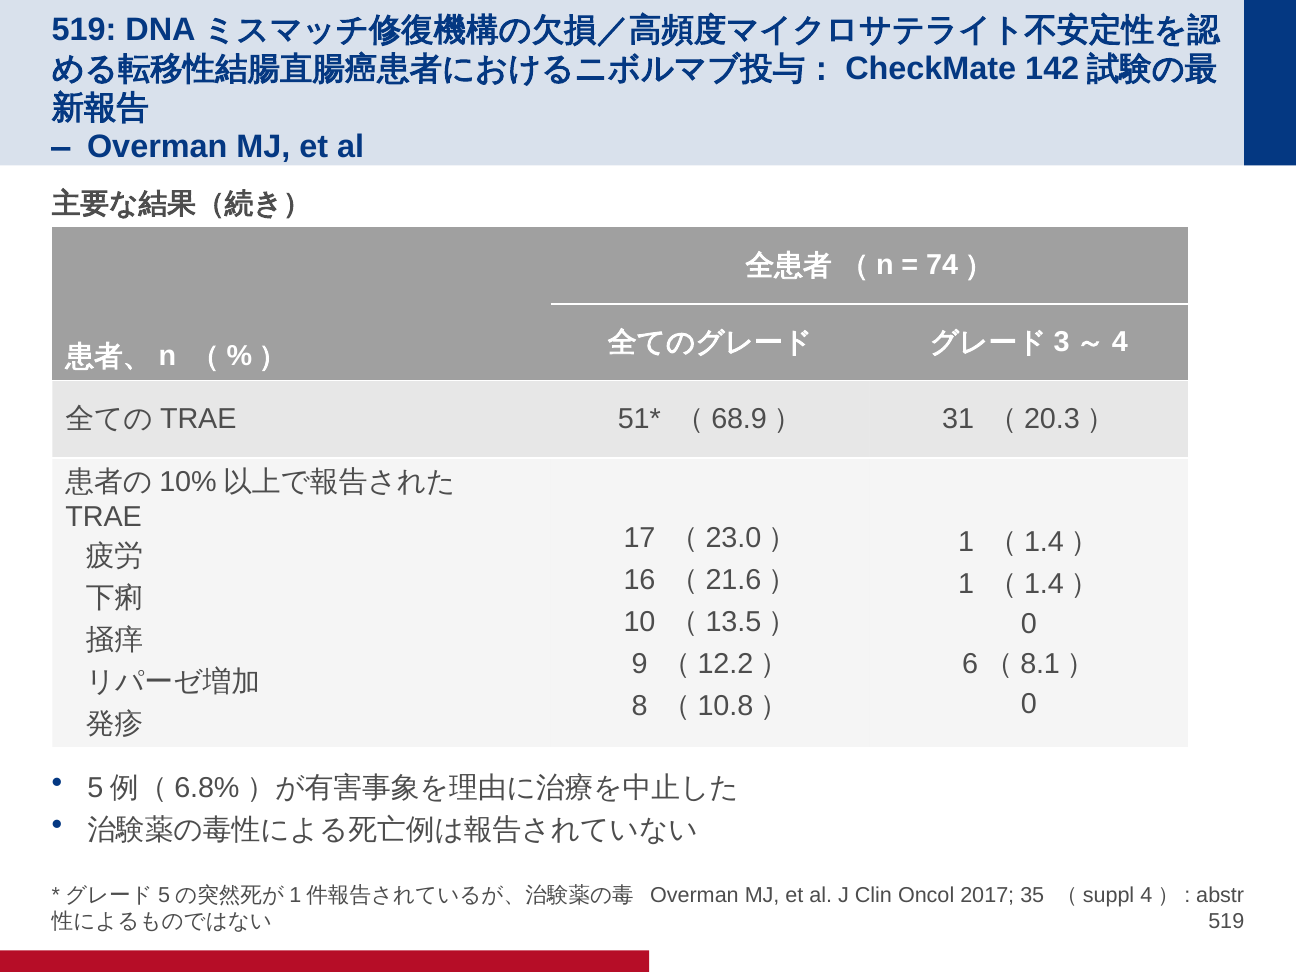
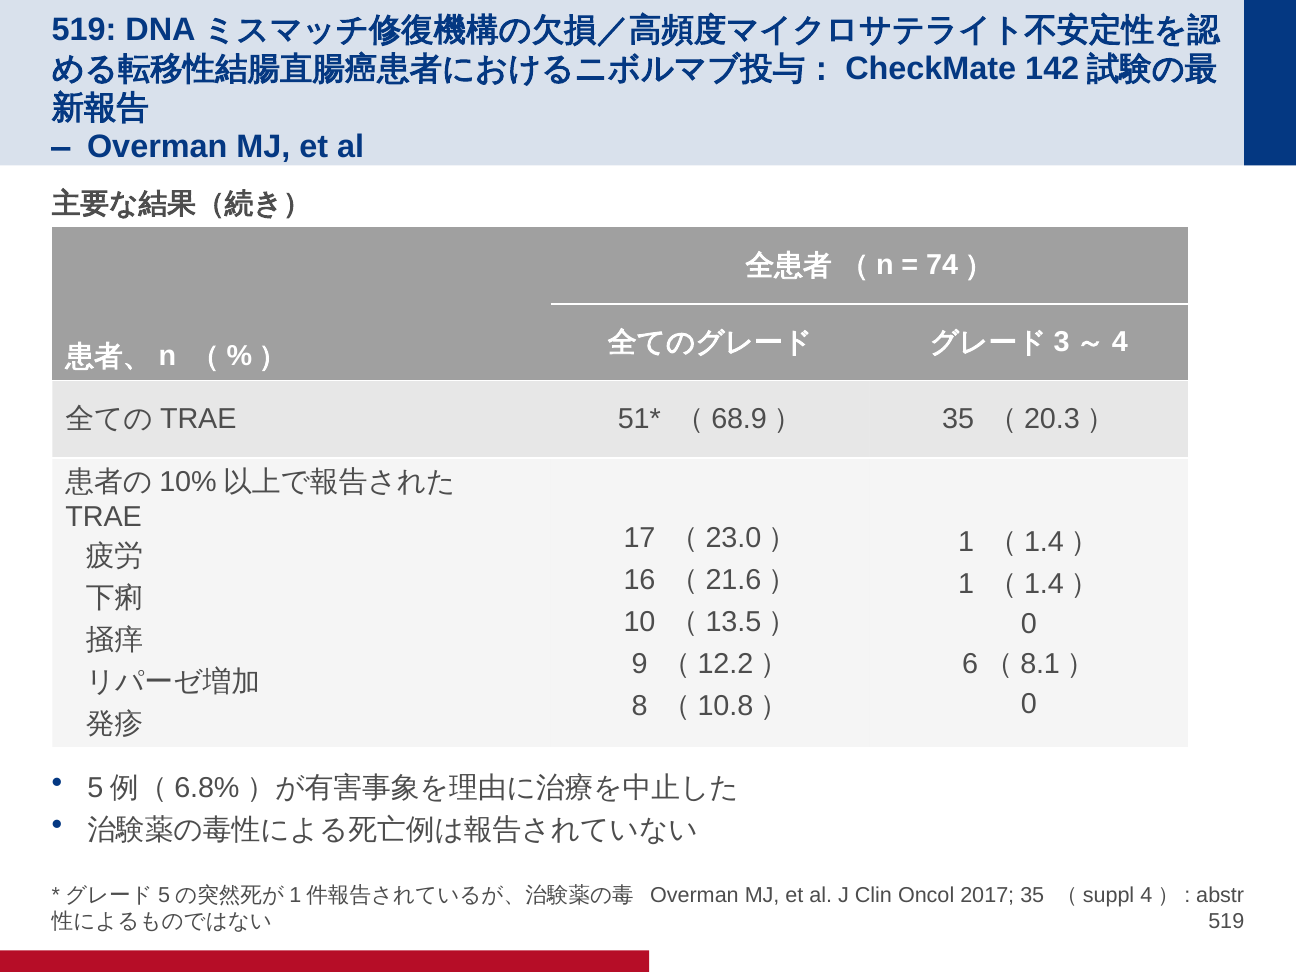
（68.9） 31: 31 -> 35 (958, 419)
